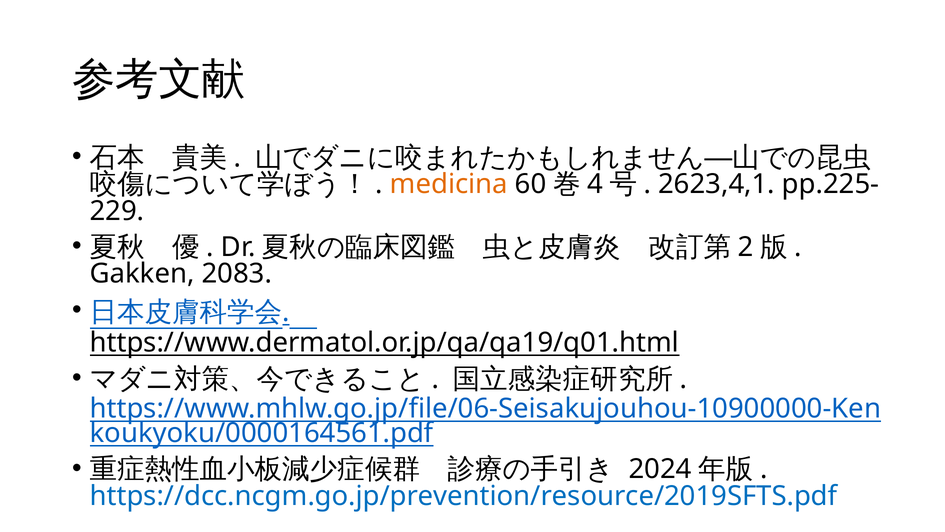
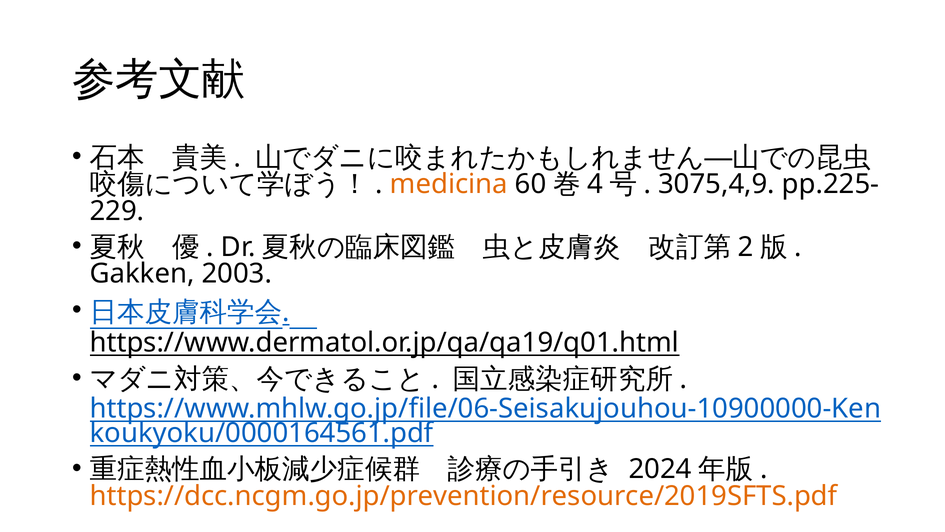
2623,4,1: 2623,4,1 -> 3075,4,9 (716, 184)
2083: 2083 -> 2003 (237, 274)
https://dcc.ncgm.go.jp/prevention/resource/2019SFTS.pdf colour: blue -> orange (464, 496)
